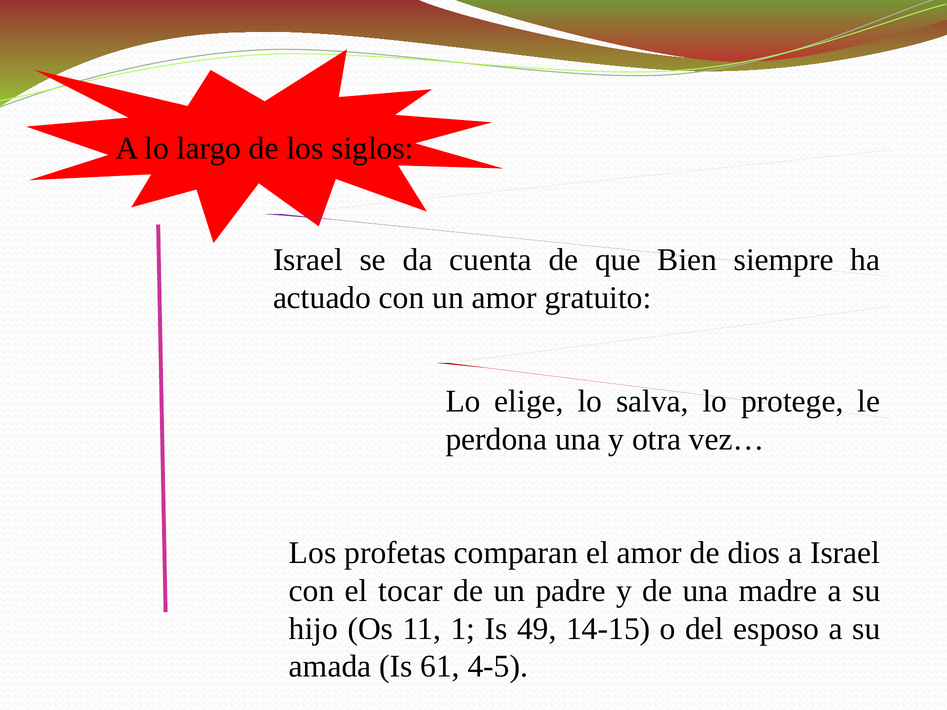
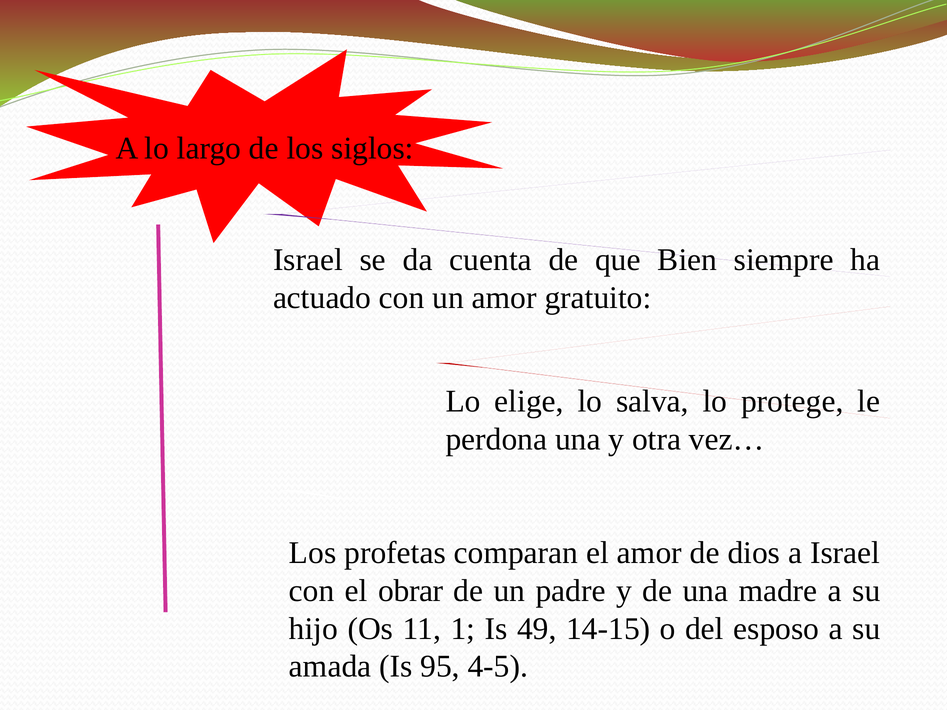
tocar: tocar -> obrar (411, 591)
61: 61 -> 95 (440, 667)
